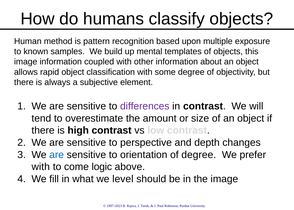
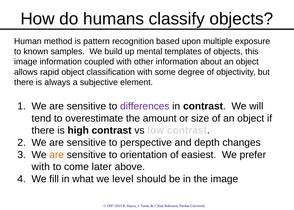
are colour: blue -> orange (57, 155)
of degree: degree -> easiest (199, 155)
logic: logic -> later (102, 167)
